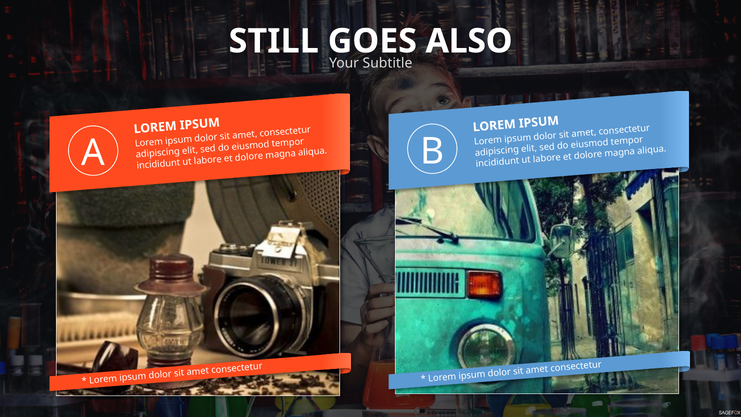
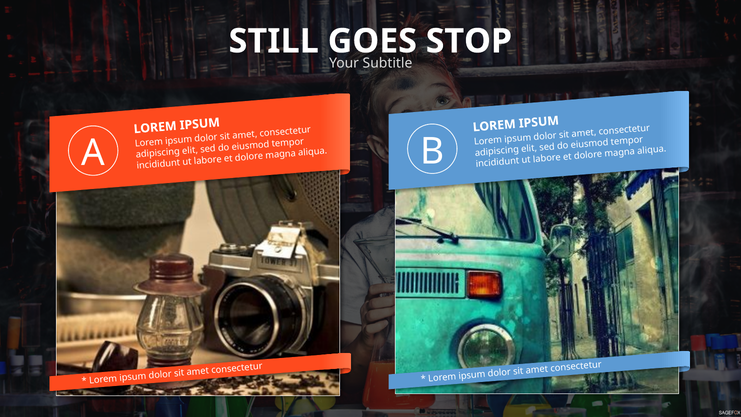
ALSO: ALSO -> STOP (469, 41)
